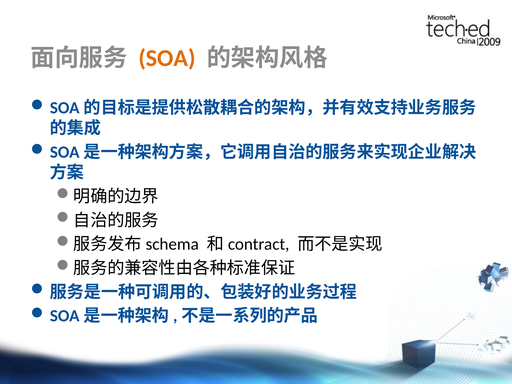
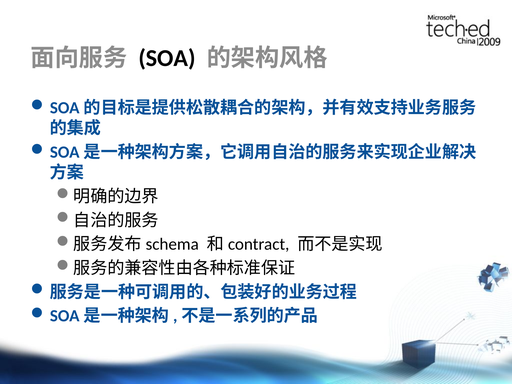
SOA colour: orange -> black (167, 58)
